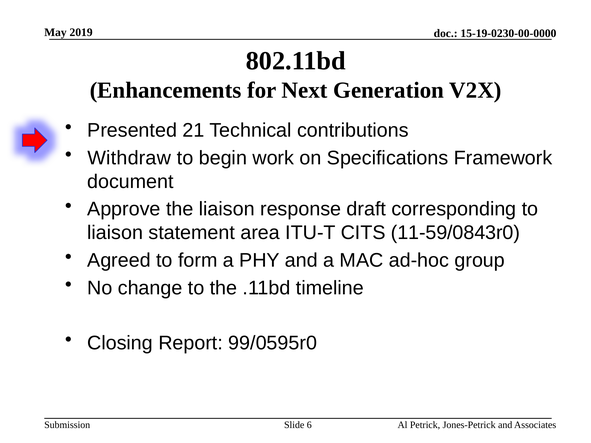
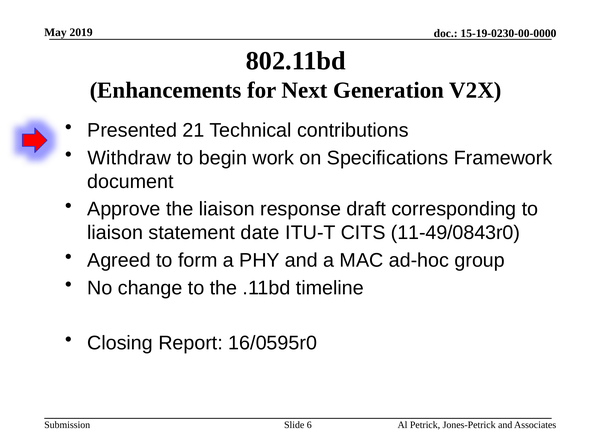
area: area -> date (260, 233)
11-59/0843r0: 11-59/0843r0 -> 11-49/0843r0 (455, 233)
99/0595r0: 99/0595r0 -> 16/0595r0 (273, 343)
